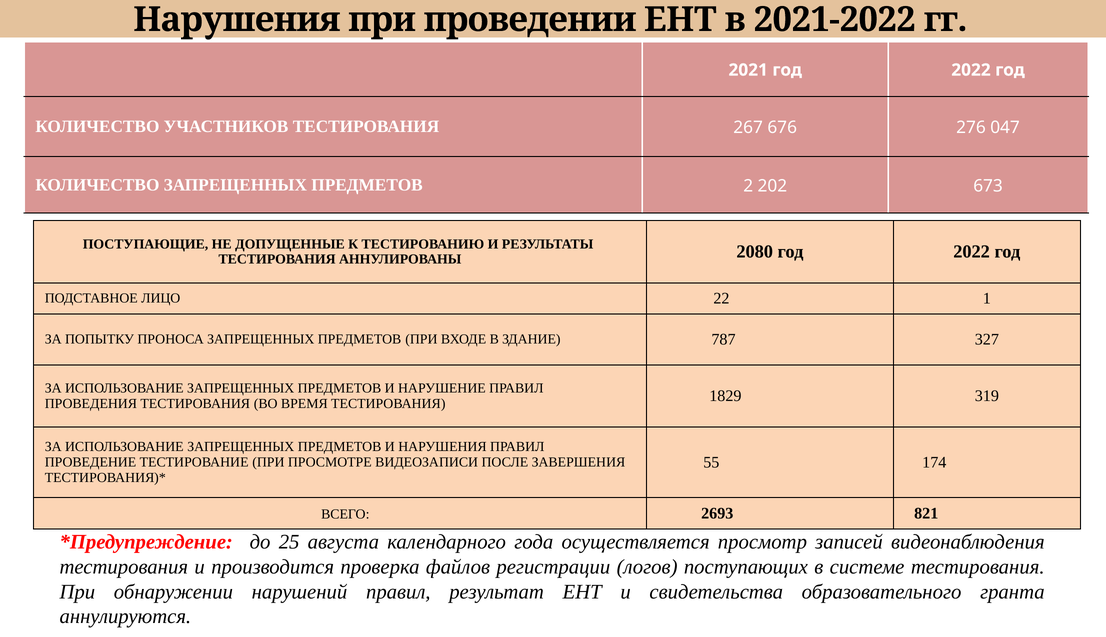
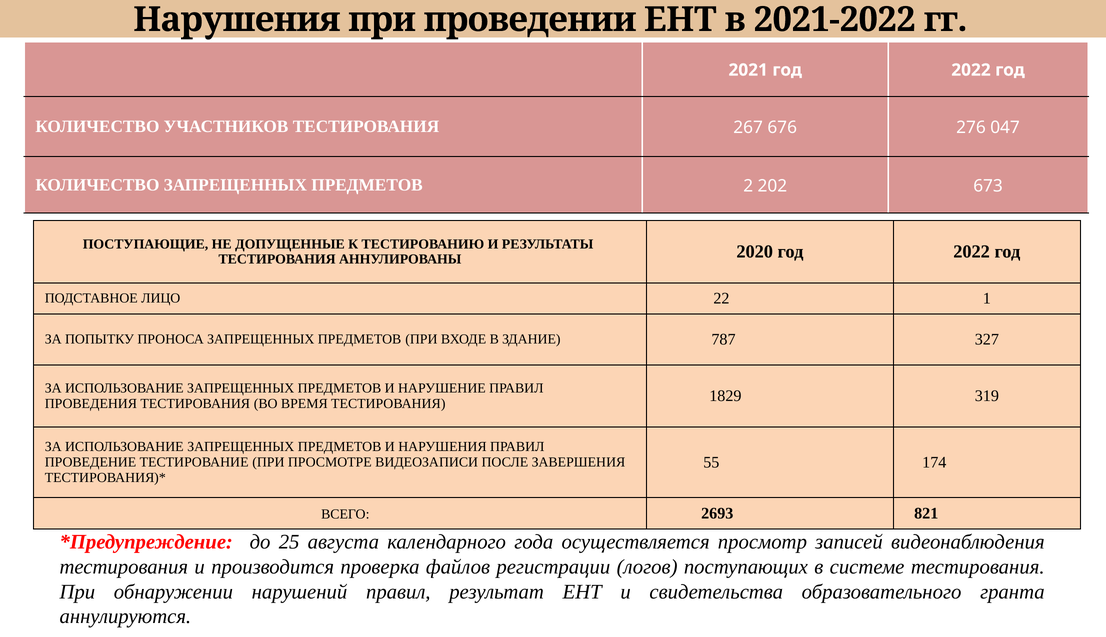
2080: 2080 -> 2020 (755, 252)
